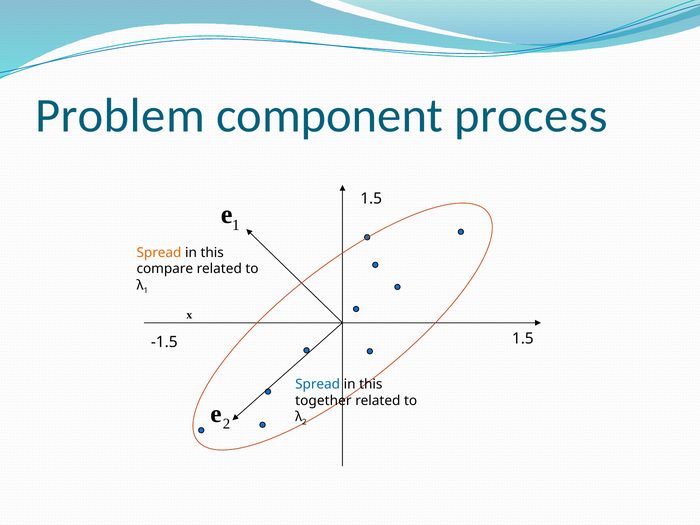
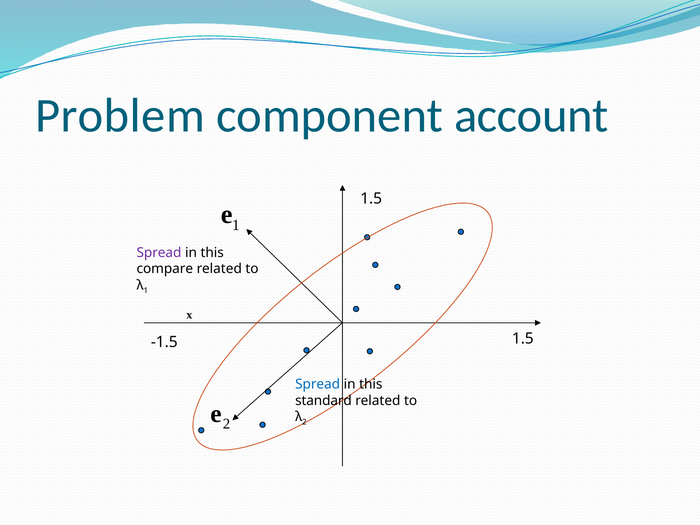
process: process -> account (531, 116)
Spread colour: orange -> purple (159, 253)
together: together -> standard (323, 401)
